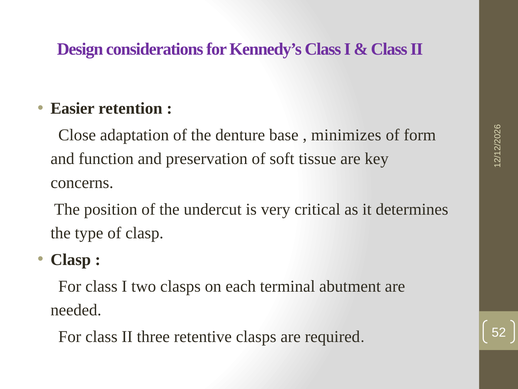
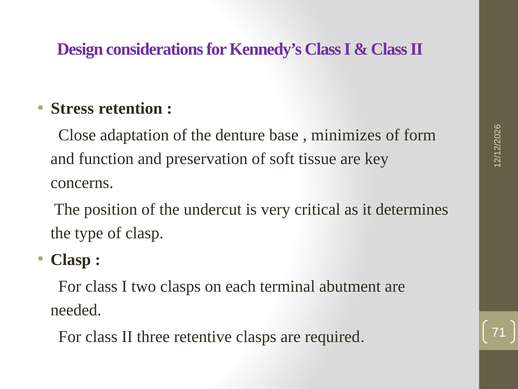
Easier: Easier -> Stress (72, 108)
52: 52 -> 71 (499, 332)
